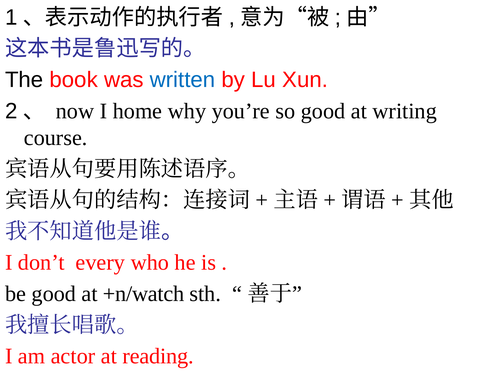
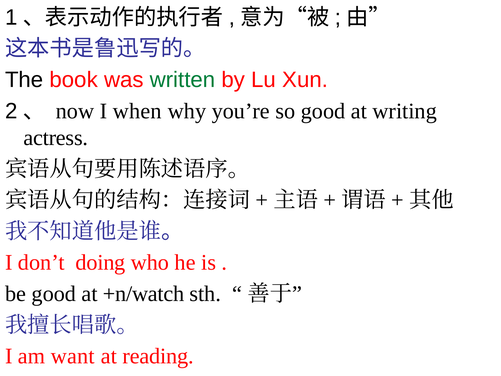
written colour: blue -> green (183, 80)
home: home -> when (137, 111)
course: course -> actress (56, 138)
every: every -> doing (100, 262)
actor: actor -> want (73, 356)
